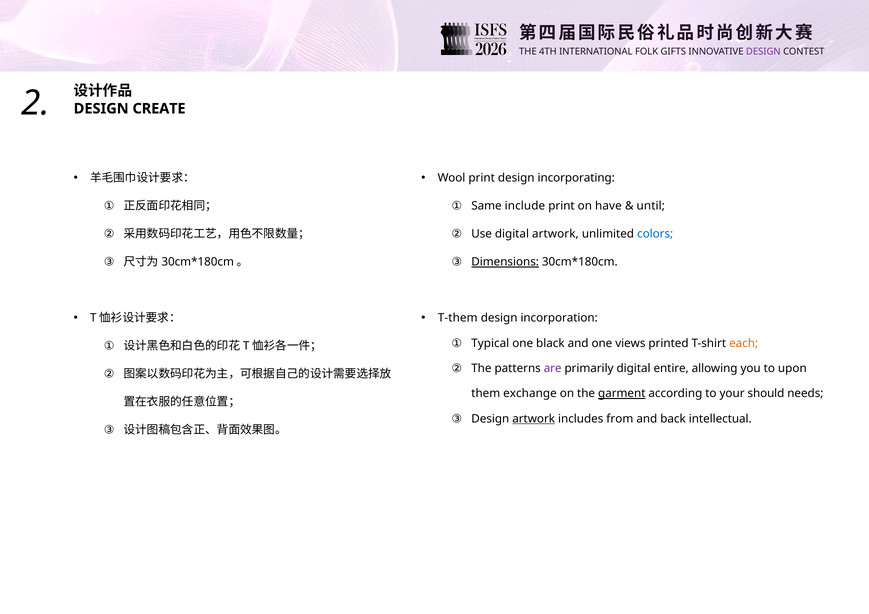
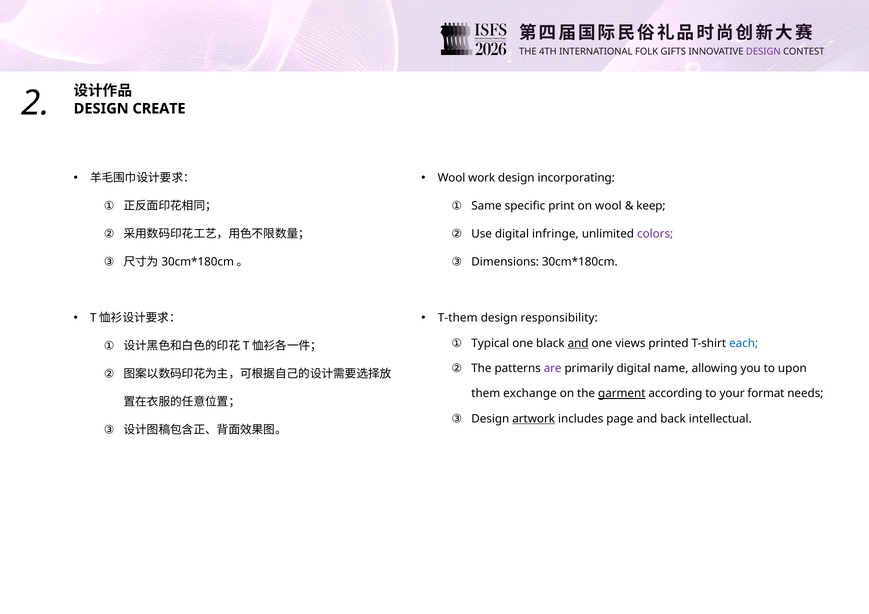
Wool print: print -> work (482, 178)
include: include -> specific (525, 206)
on have: have -> wool (608, 206)
until: until -> keep (651, 206)
digital artwork: artwork -> infringe (555, 234)
colors colour: blue -> purple (655, 234)
Dimensions underline: present -> none (505, 262)
incorporation: incorporation -> responsibility (559, 318)
and underline: none -> present (578, 343)
each colour: orange -> blue (744, 343)
entire: entire -> name (671, 369)
should: should -> format (766, 394)
from: from -> page (620, 419)
